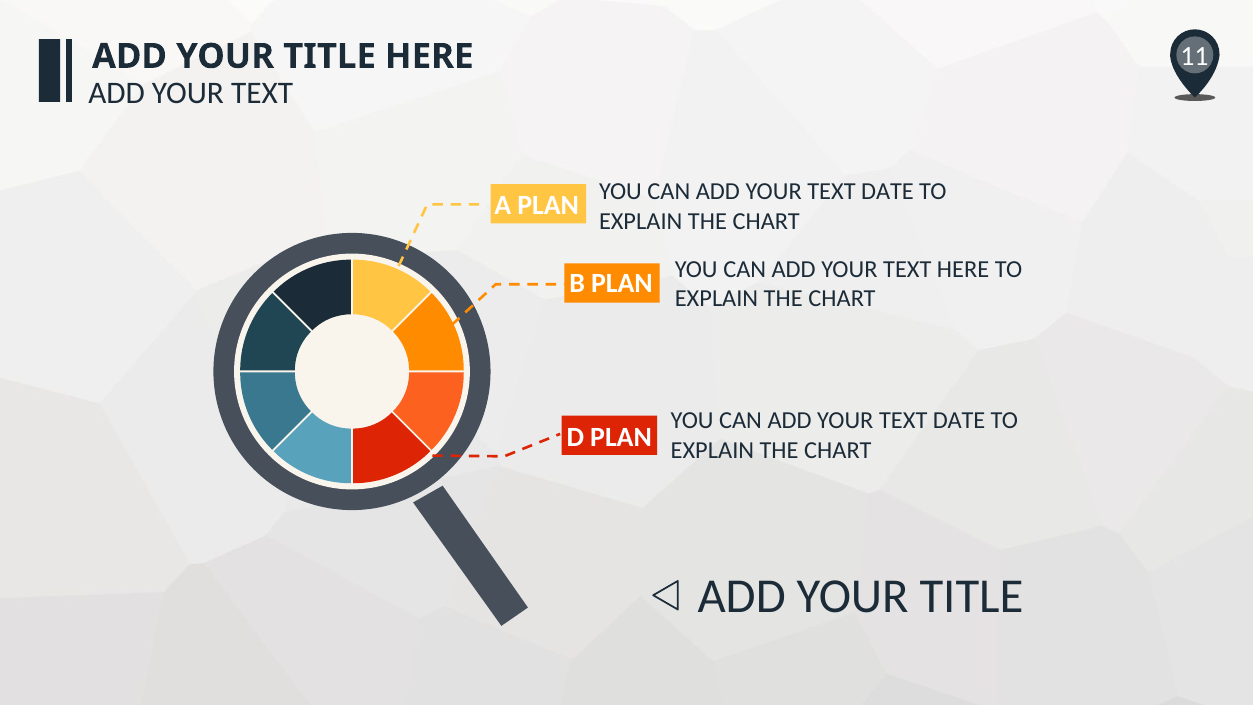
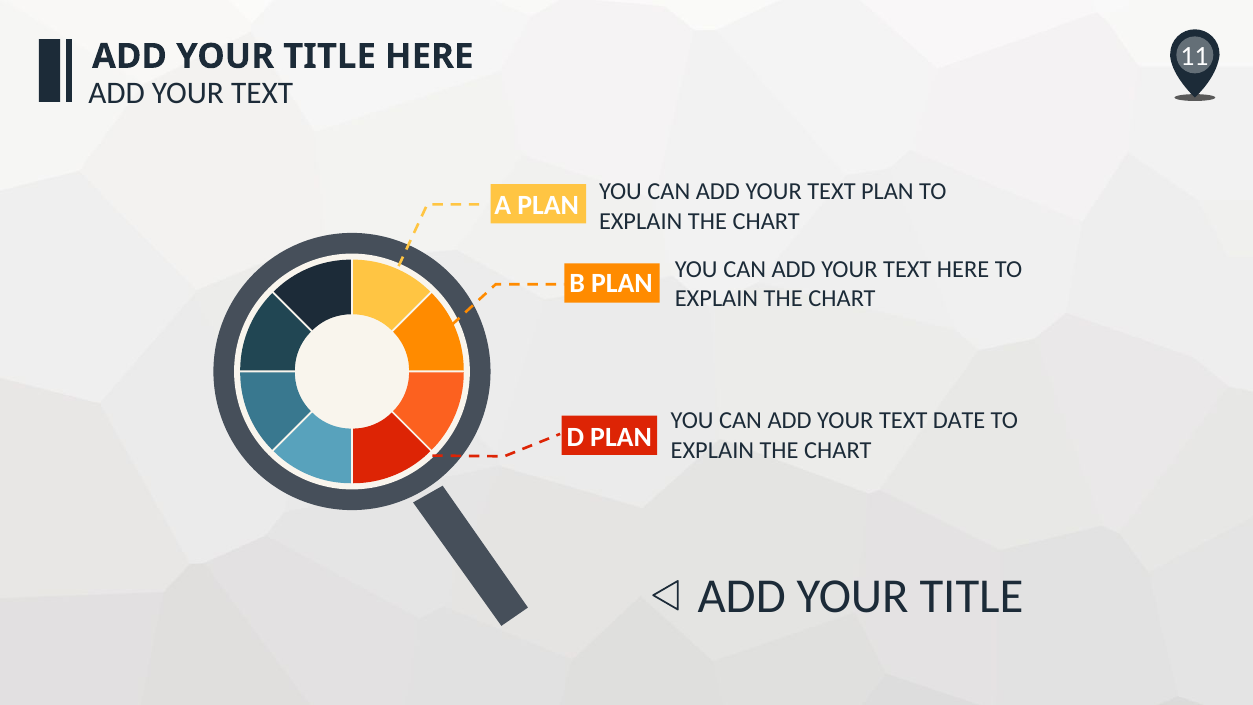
DATE: DATE -> PLAN (887, 192)
